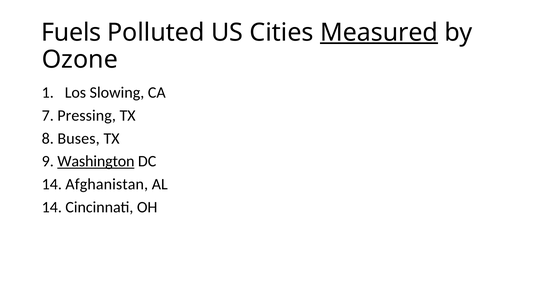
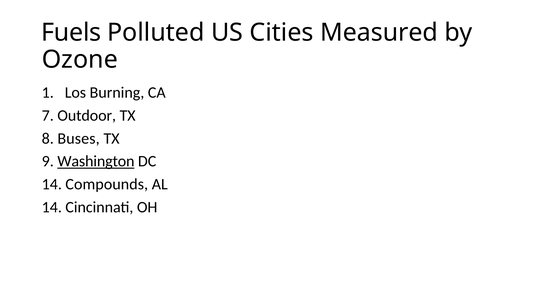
Measured underline: present -> none (379, 32)
Slowing: Slowing -> Burning (117, 92)
Pressing: Pressing -> Outdoor (87, 115)
Afghanistan: Afghanistan -> Compounds (107, 184)
